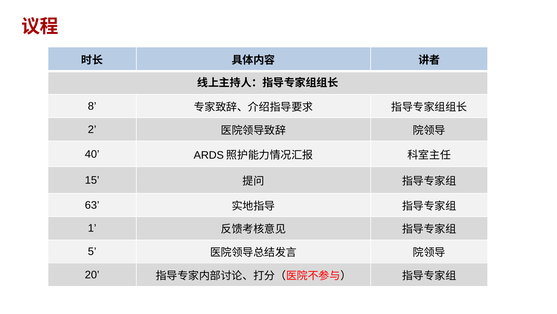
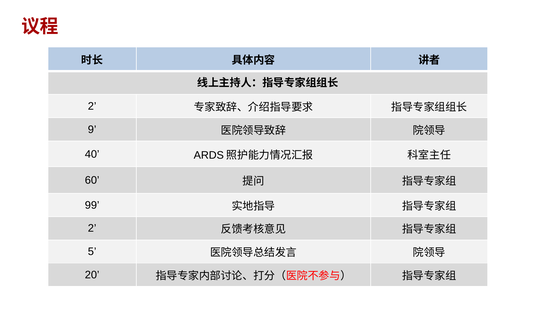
8: 8 -> 2 (92, 106)
2: 2 -> 9 (92, 129)
15: 15 -> 60 (92, 180)
63: 63 -> 99 (92, 205)
1: 1 -> 2 (92, 228)
